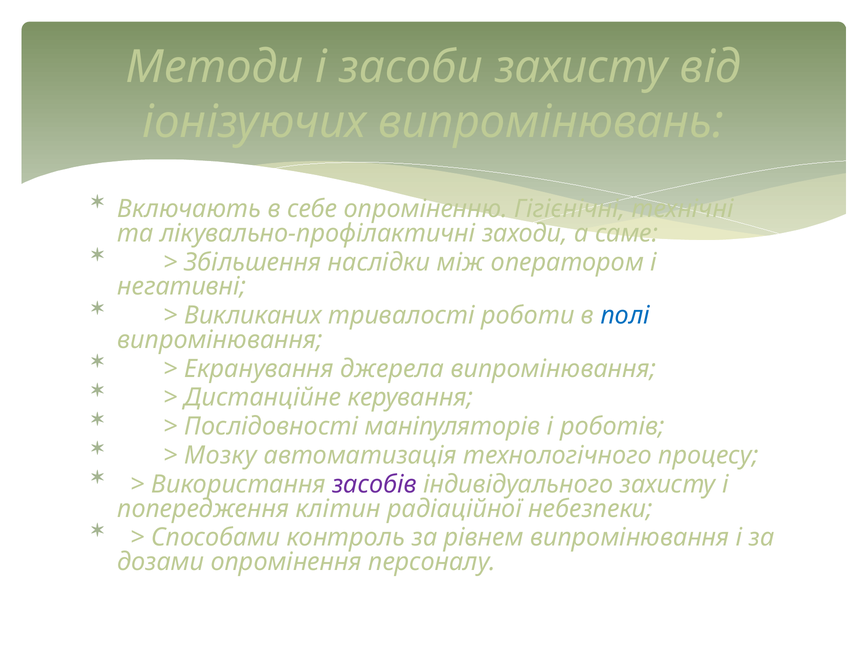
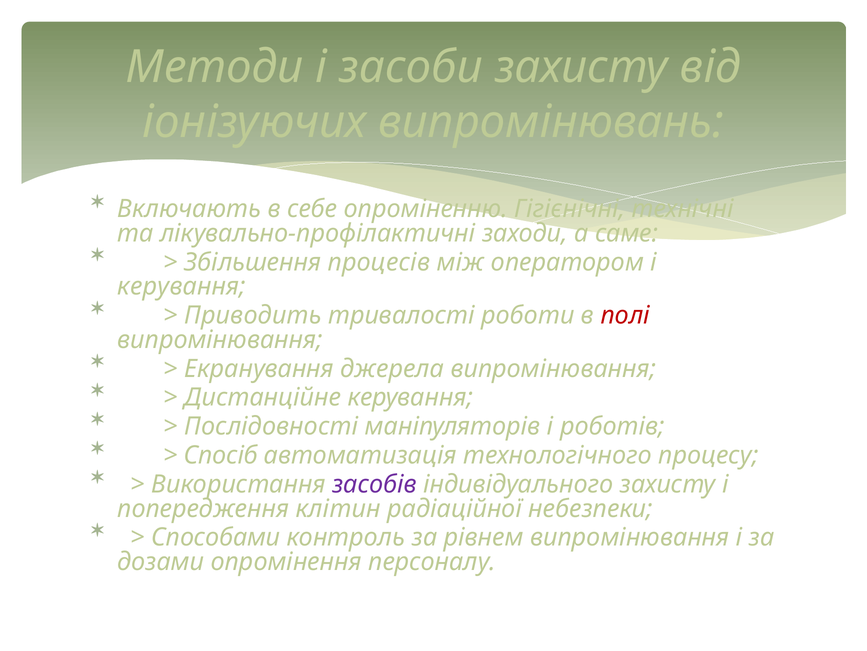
наслідки: наслідки -> процесів (379, 262)
негативні: негативні -> керування (182, 286)
Викликаних: Викликаних -> Приводить (253, 315)
полі colour: blue -> red (625, 315)
Мозку: Мозку -> Спосіб (221, 455)
